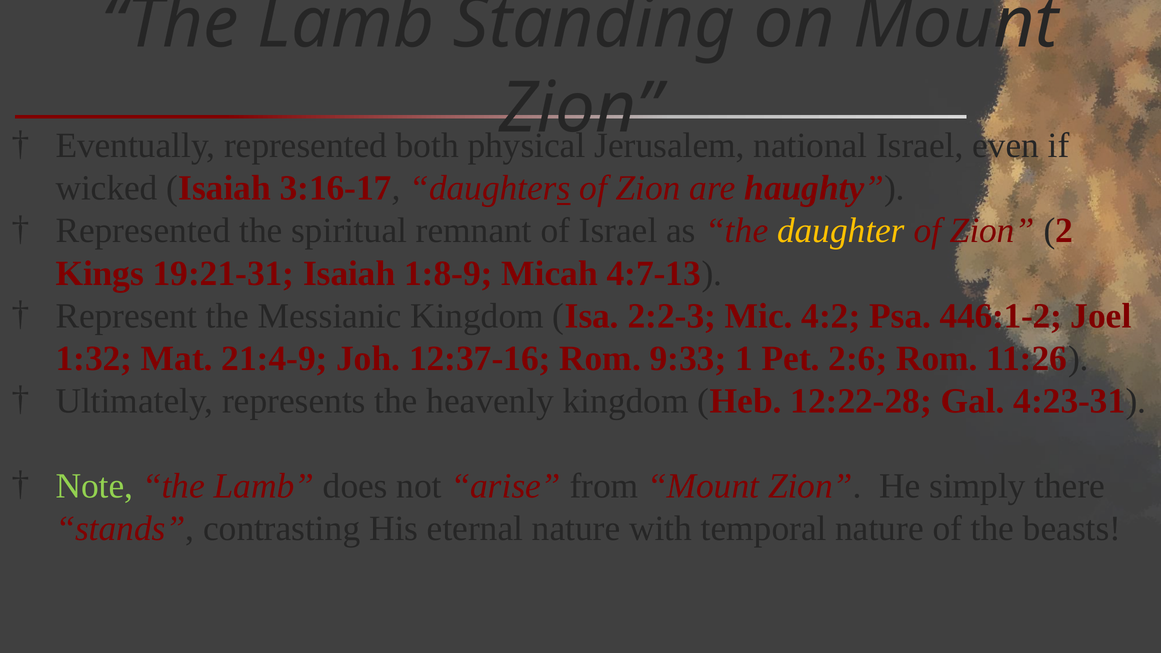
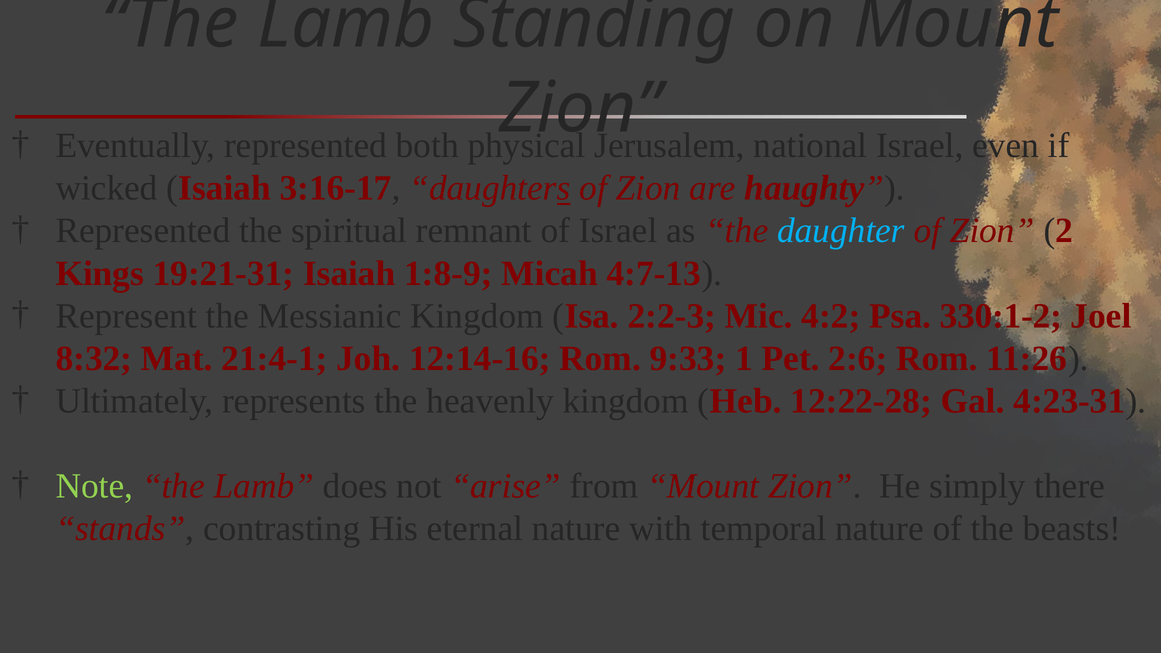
daughter colour: yellow -> light blue (841, 231)
446:1-2: 446:1-2 -> 330:1-2 (1001, 316)
1:32: 1:32 -> 8:32 (94, 358)
21:4-9: 21:4-9 -> 21:4-1 (274, 358)
12:37-16: 12:37-16 -> 12:14-16 (480, 358)
